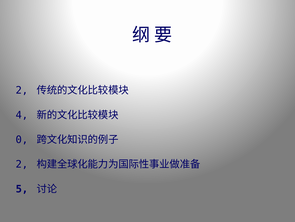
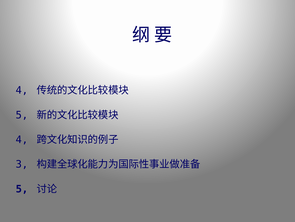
2: 2 -> 4 (22, 90)
4: 4 -> 5 (22, 115)
0: 0 -> 4 (22, 139)
2: 2 -> 3 (22, 164)
